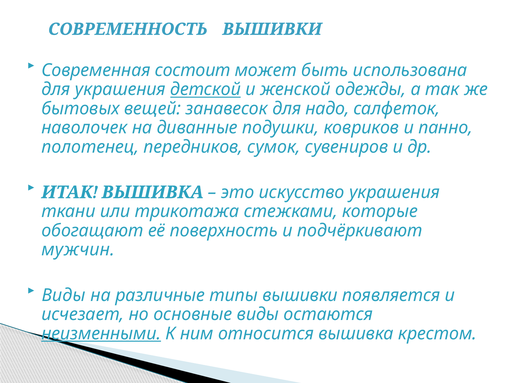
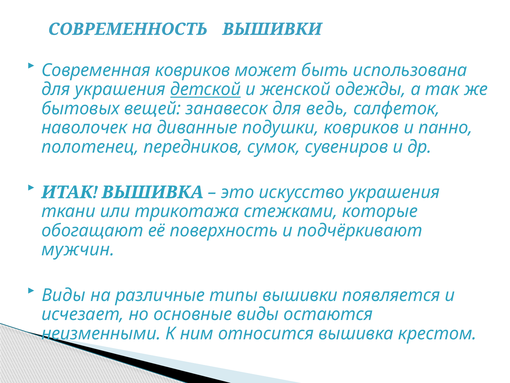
Современная состоит: состоит -> ковриков (193, 70)
надо: надо -> ведь (327, 108)
неизменными underline: present -> none (101, 333)
